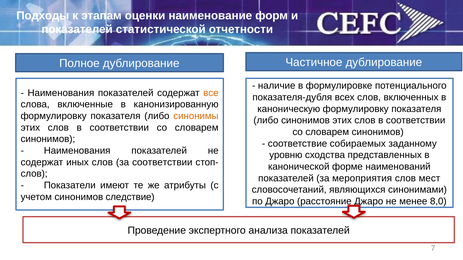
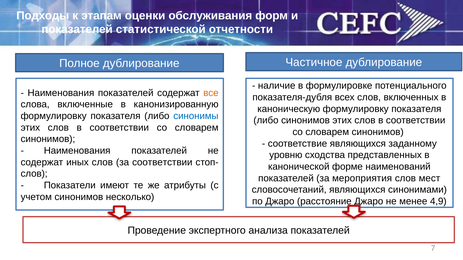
наименование: наименование -> обслуживания (210, 16)
синонимы colour: orange -> blue (196, 116)
соответствие собираемых: собираемых -> являющихся (358, 144)
следствие: следствие -> несколько (130, 197)
8,0: 8,0 -> 4,9 (438, 202)
